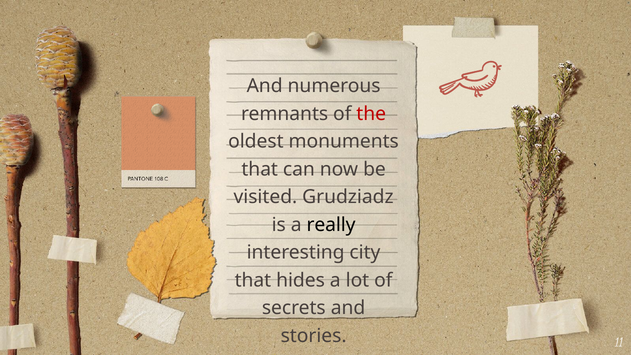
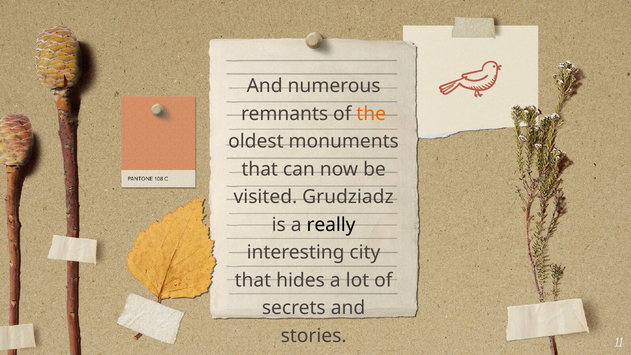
the colour: red -> orange (371, 114)
